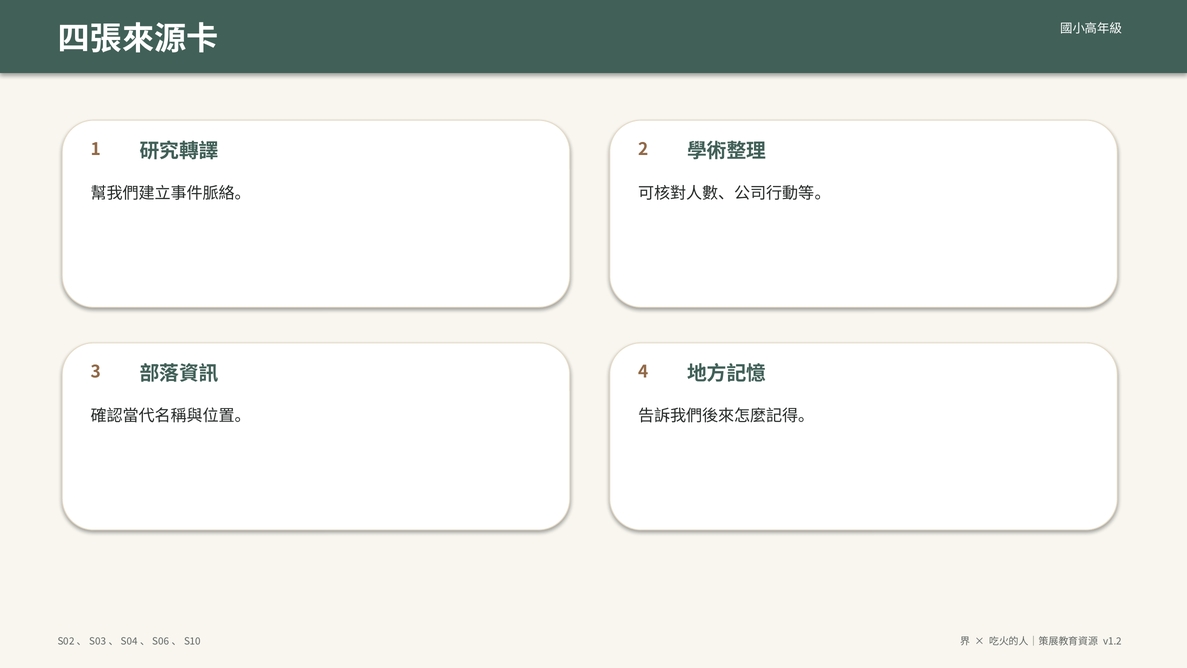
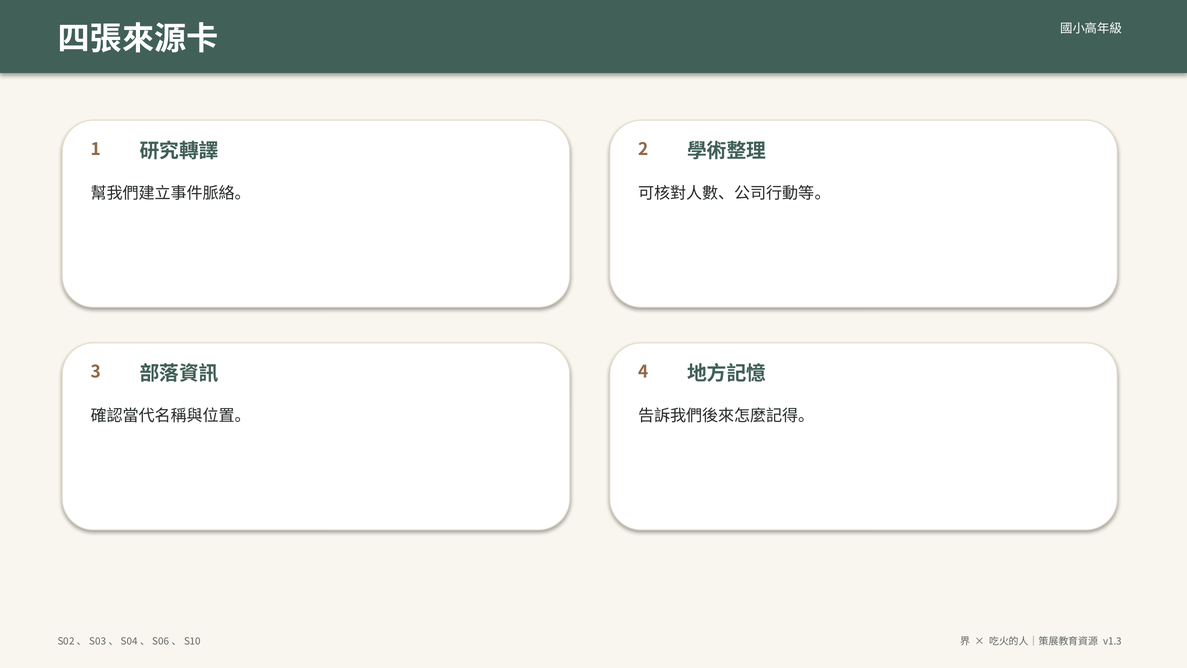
v1.2: v1.2 -> v1.3 (1112, 641)
